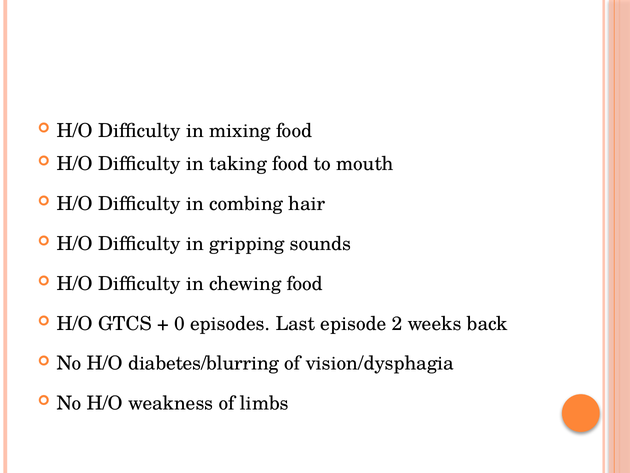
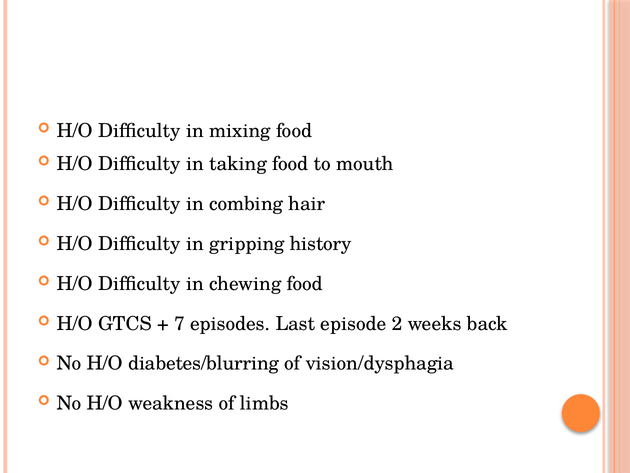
sounds: sounds -> history (321, 244)
0: 0 -> 7 (180, 323)
